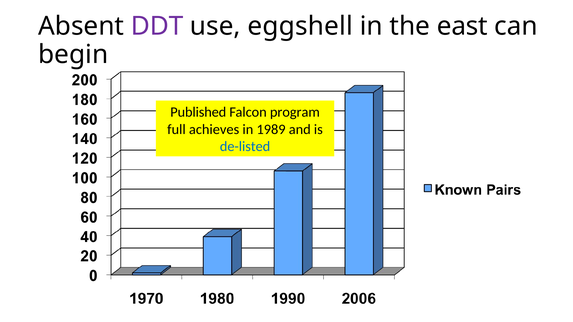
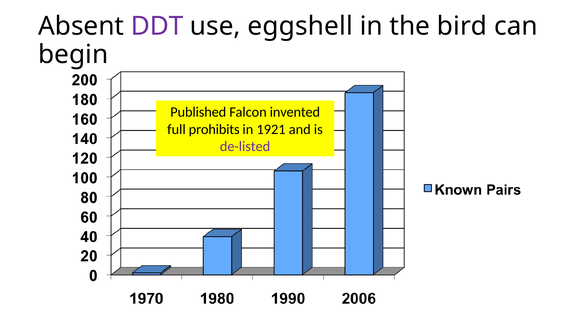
east: east -> bird (462, 26)
program: program -> invented (295, 112)
achieves: achieves -> prohibits (214, 130)
1989: 1989 -> 1921 (271, 130)
de-listed colour: blue -> purple (245, 147)
